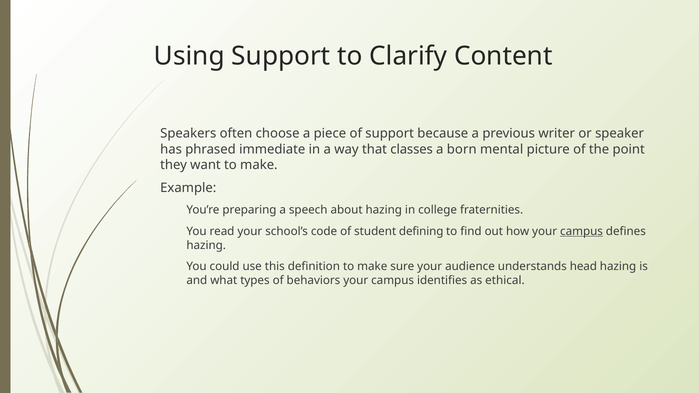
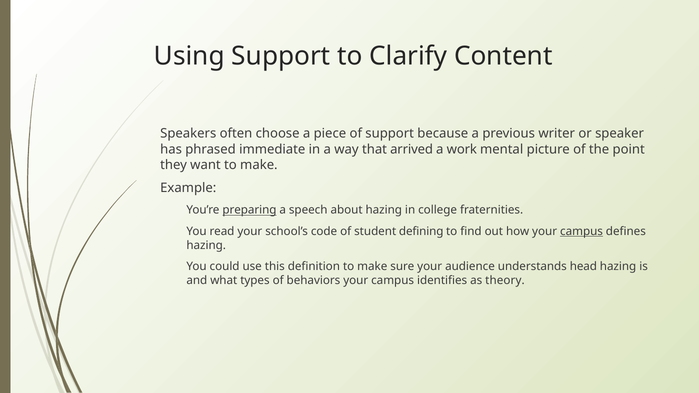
classes: classes -> arrived (412, 149)
born: born -> work (462, 149)
preparing underline: none -> present (249, 210)
ethical: ethical -> theory (505, 281)
